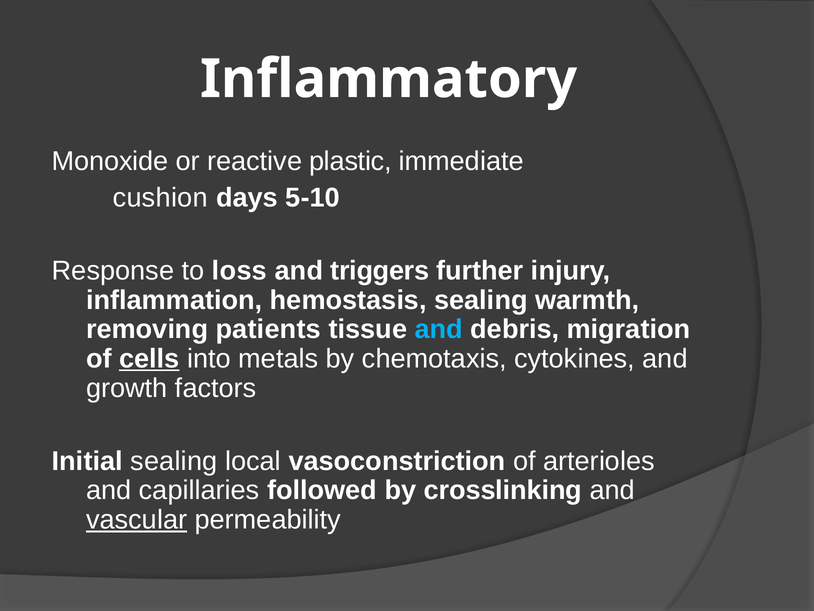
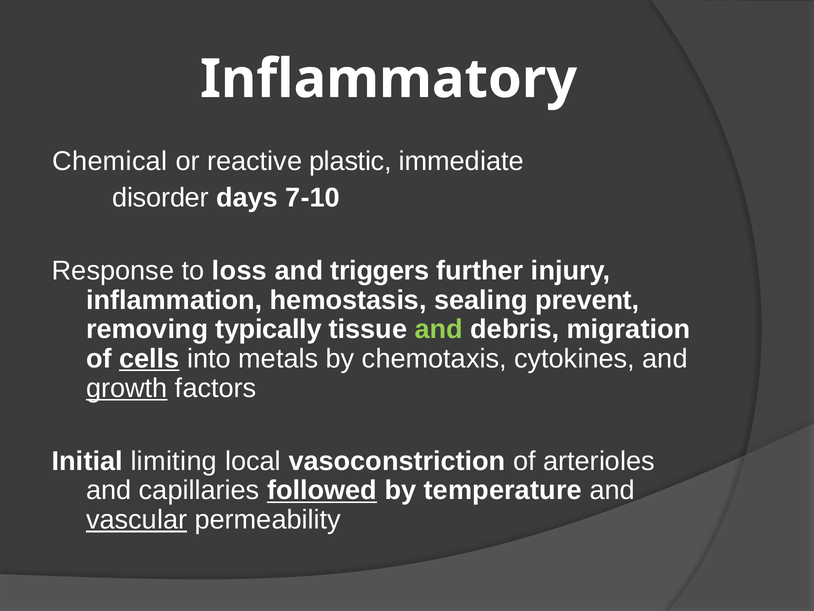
Monoxide: Monoxide -> Chemical (110, 161)
cushion: cushion -> disorder (161, 197)
5-10: 5-10 -> 7-10 (313, 197)
warmth: warmth -> prevent (587, 300)
patients: patients -> typically (269, 329)
and colour: light blue -> light green (439, 329)
growth underline: none -> present (127, 388)
Initial sealing: sealing -> limiting (174, 461)
followed underline: none -> present (322, 490)
crosslinking: crosslinking -> temperature (503, 490)
